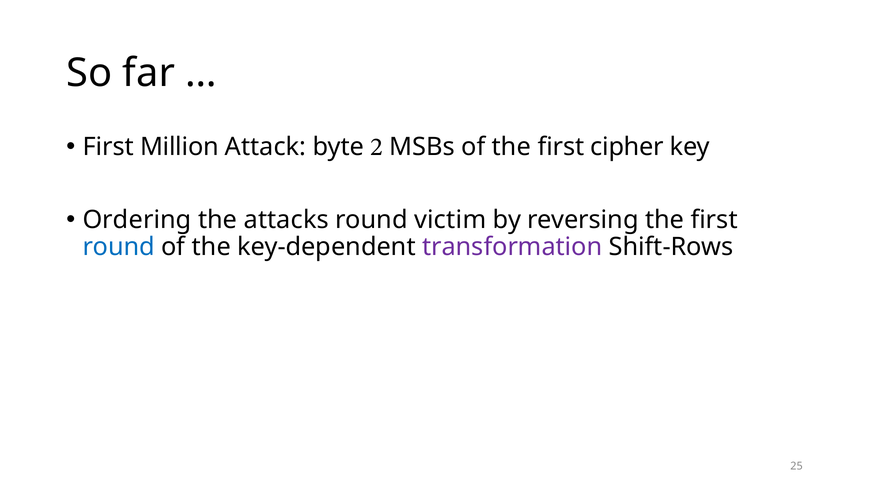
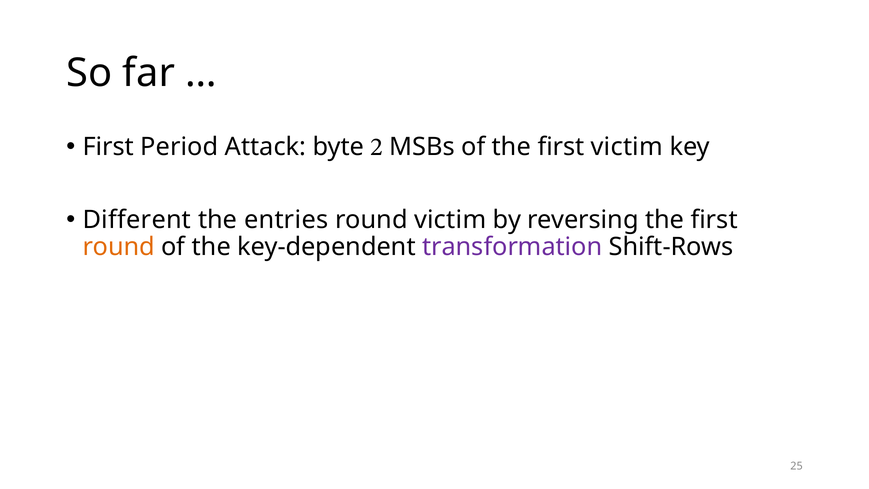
Million: Million -> Period (179, 147)
first cipher: cipher -> victim (627, 147)
Ordering: Ordering -> Different (137, 220)
attacks: attacks -> entries (286, 220)
round colour: blue -> orange (119, 247)
